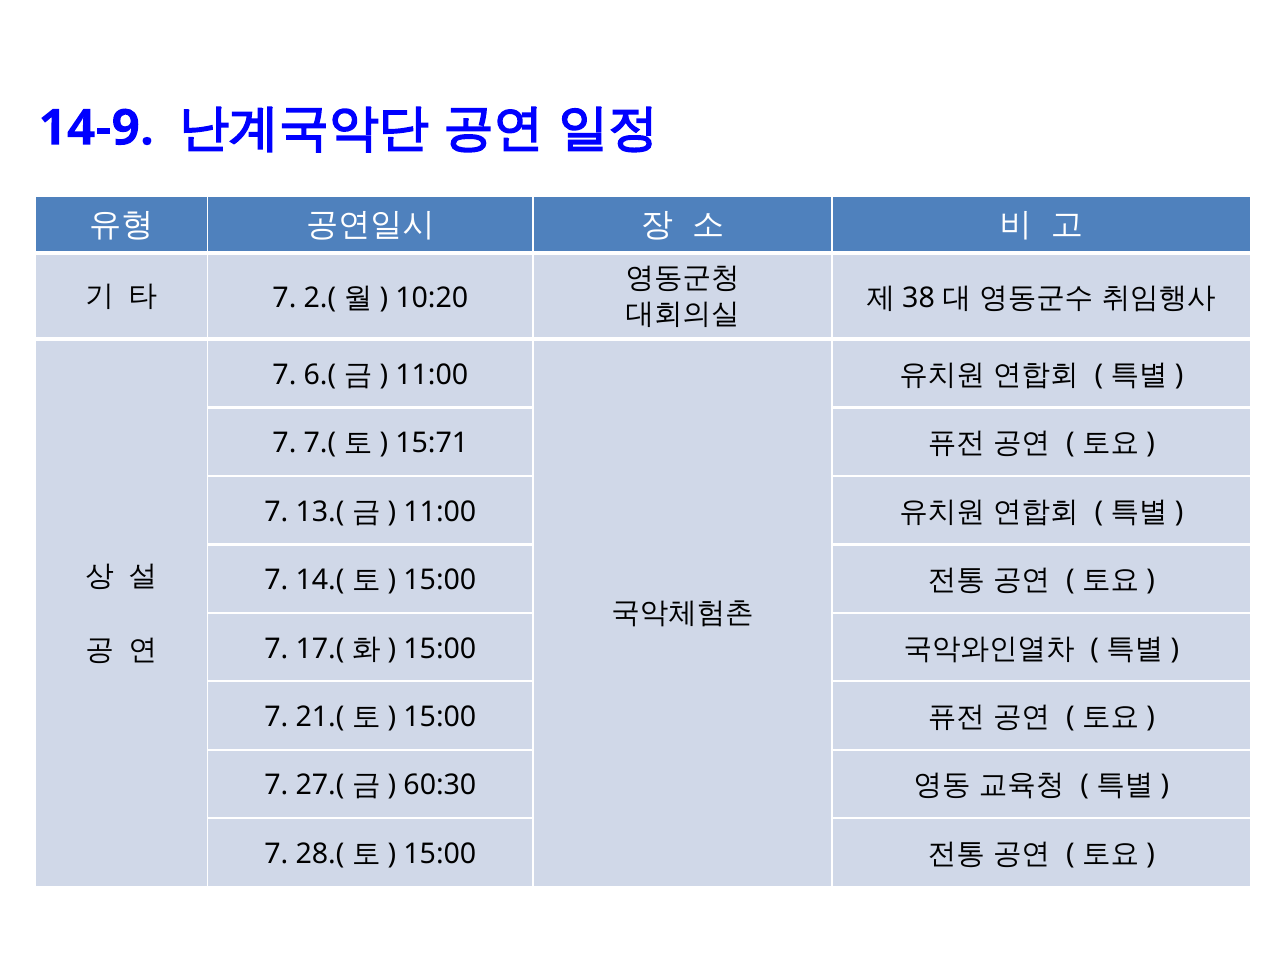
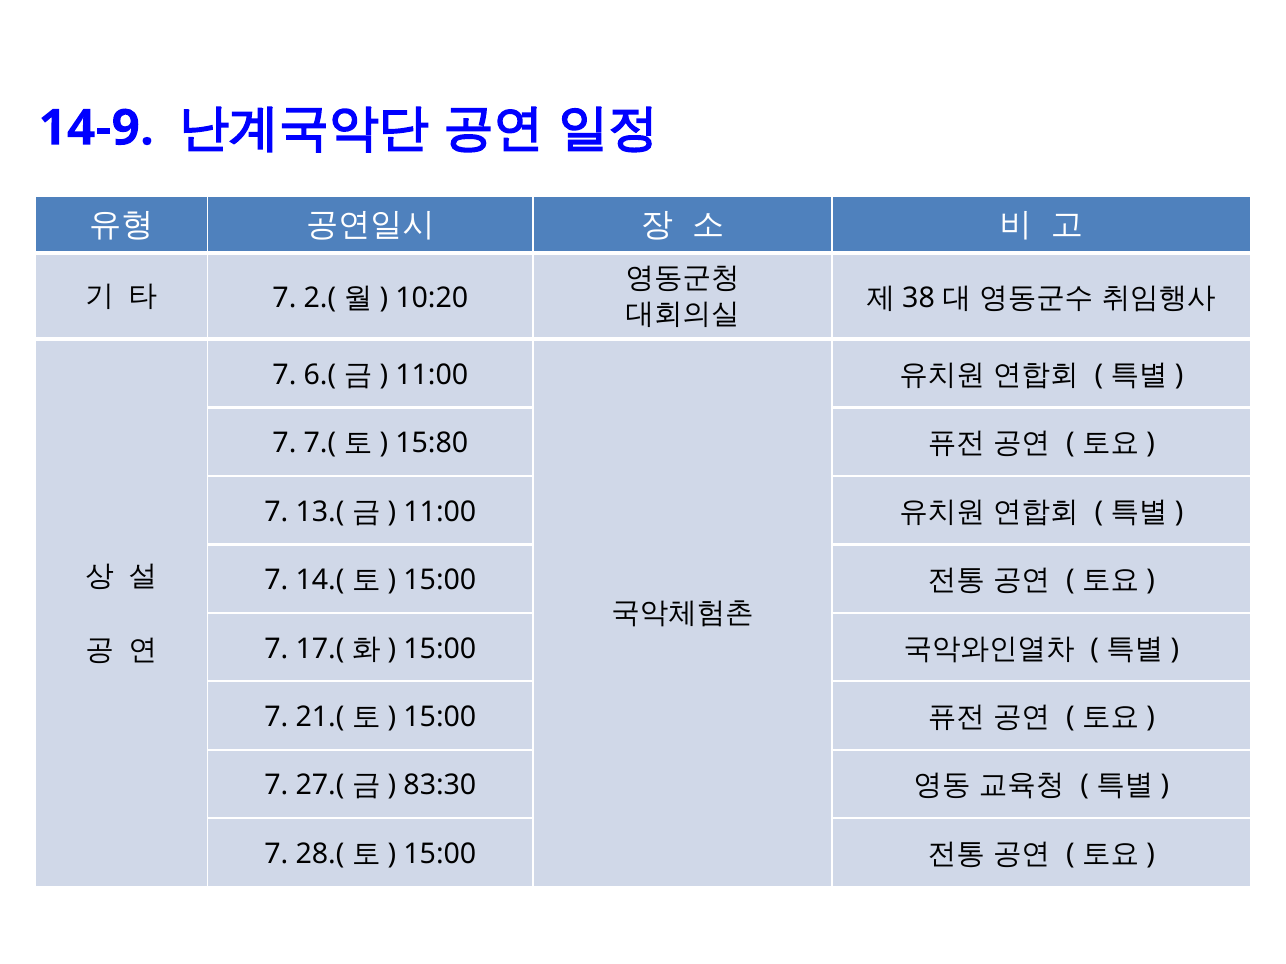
15:71: 15:71 -> 15:80 (432, 443)
60:30: 60:30 -> 83:30 (440, 786)
